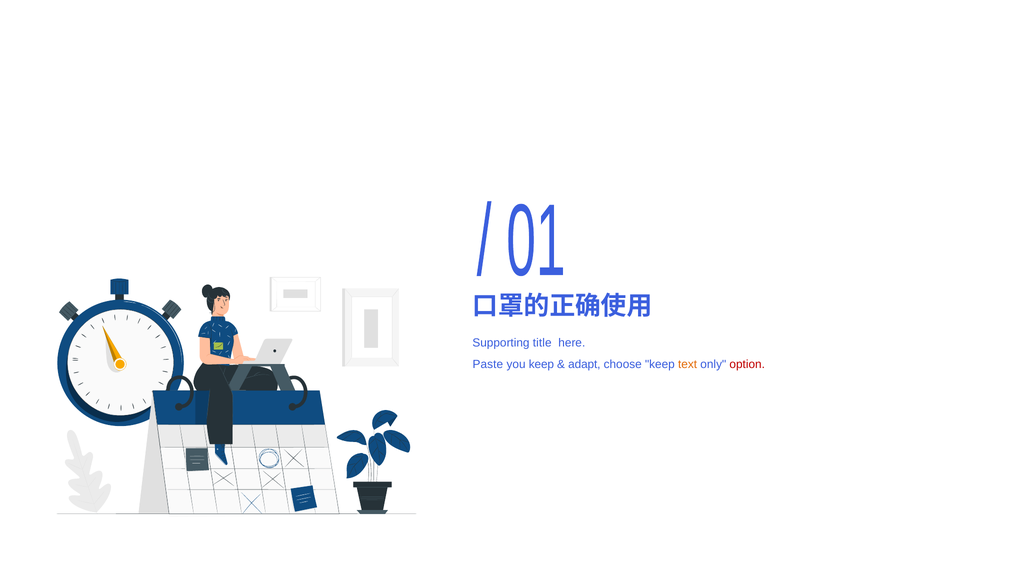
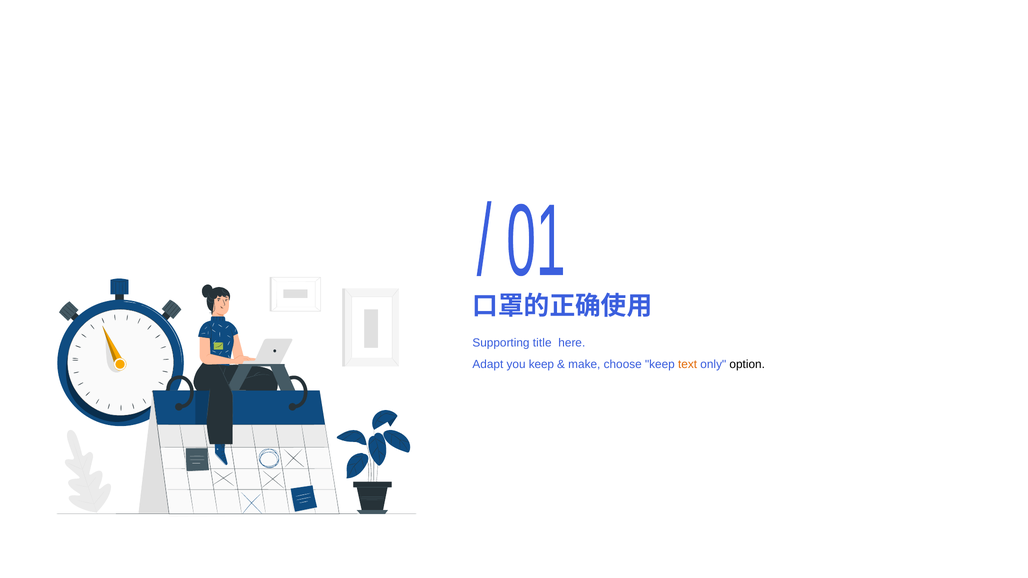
Paste: Paste -> Adapt (488, 364)
adapt: adapt -> make (584, 364)
option colour: red -> black (747, 364)
